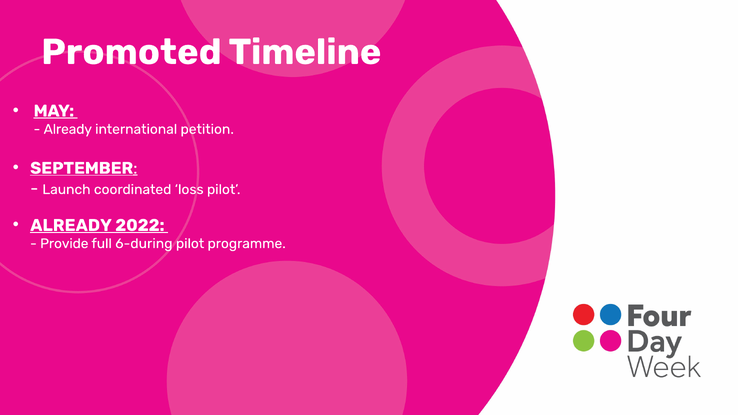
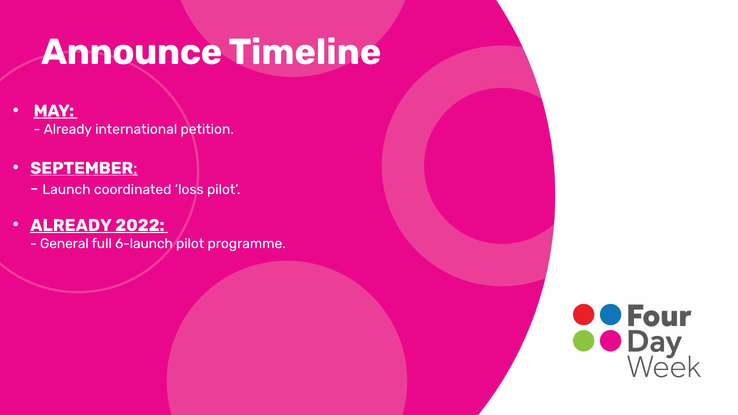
Promoted: Promoted -> Announce (132, 52)
Provide: Provide -> General (64, 244)
6-during: 6-during -> 6-launch (144, 244)
